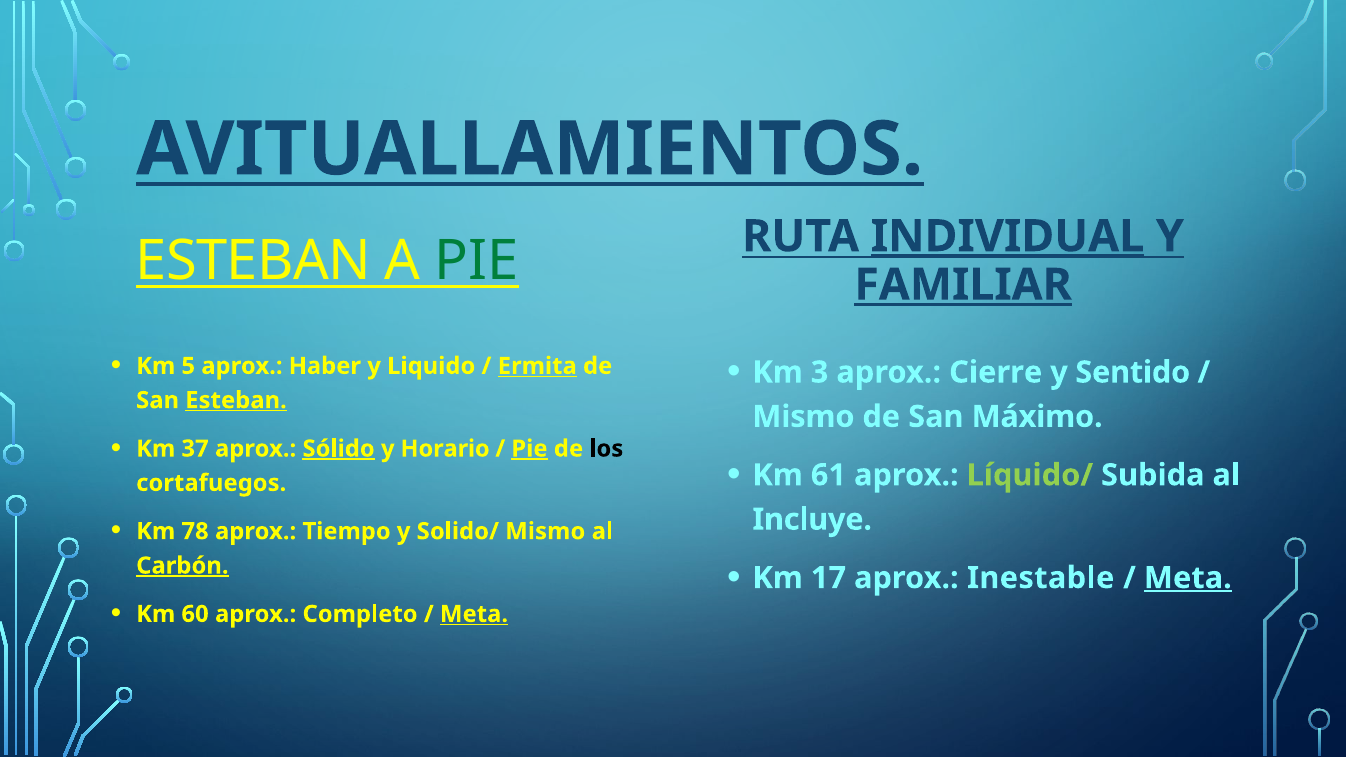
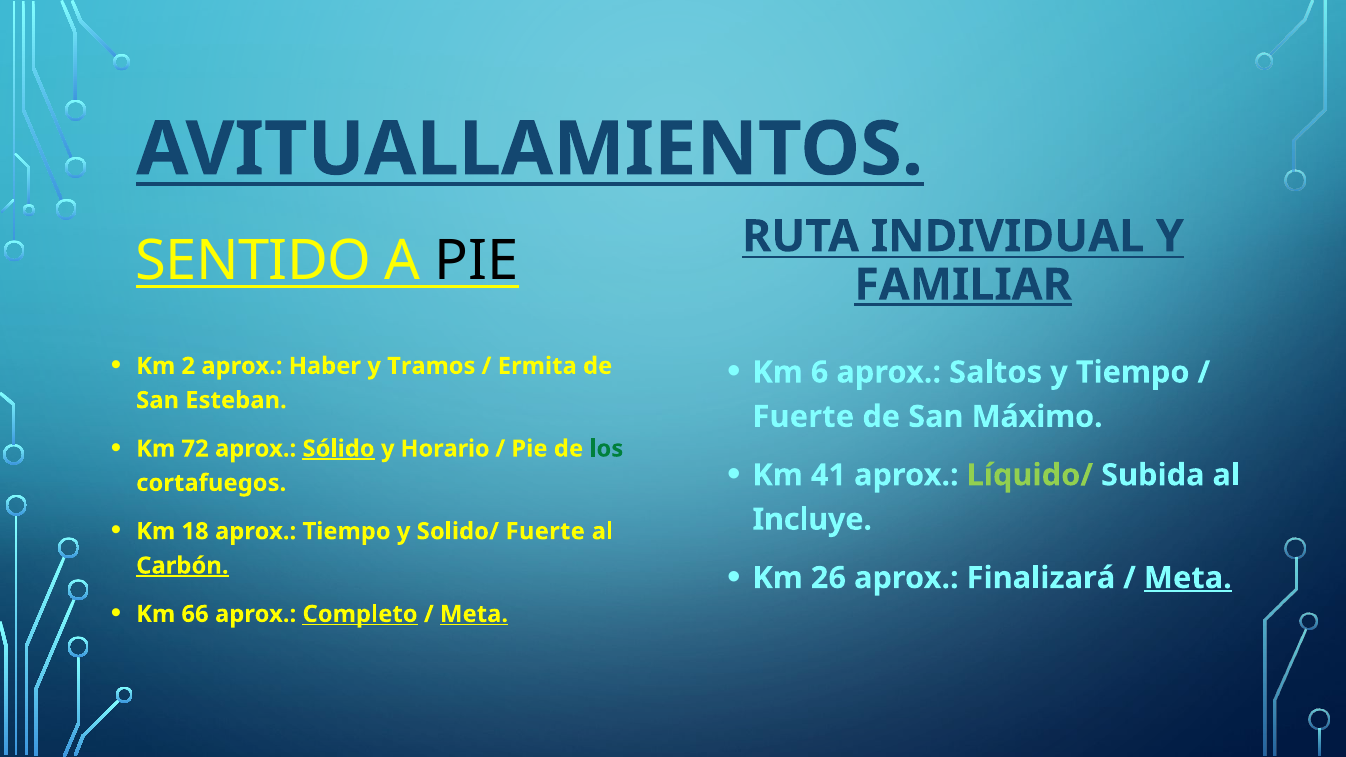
INDIVIDUAL underline: present -> none (1007, 236)
ESTEBAN: ESTEBAN -> SENTIDO (253, 261)
PIE colour: green -> black (477, 261)
5: 5 -> 2 (188, 366)
Liquido: Liquido -> Tramos (431, 366)
Ermita underline: present -> none (537, 366)
3: 3 -> 6 (820, 372)
Cierre: Cierre -> Saltos (996, 372)
y Sentido: Sentido -> Tiempo (1133, 372)
Esteban underline: present -> none (236, 400)
Mismo: Mismo -> Fuerte (803, 417)
37: 37 -> 72 (195, 449)
Pie underline: present -> none (529, 449)
los colour: black -> green (606, 449)
61: 61 -> 41 (828, 475)
78: 78 -> 18 (195, 531)
Solido/ Mismo: Mismo -> Fuerte (545, 531)
17: 17 -> 26 (828, 578)
Inestable: Inestable -> Finalizará (1041, 578)
60: 60 -> 66 (195, 614)
Completo underline: none -> present (360, 614)
